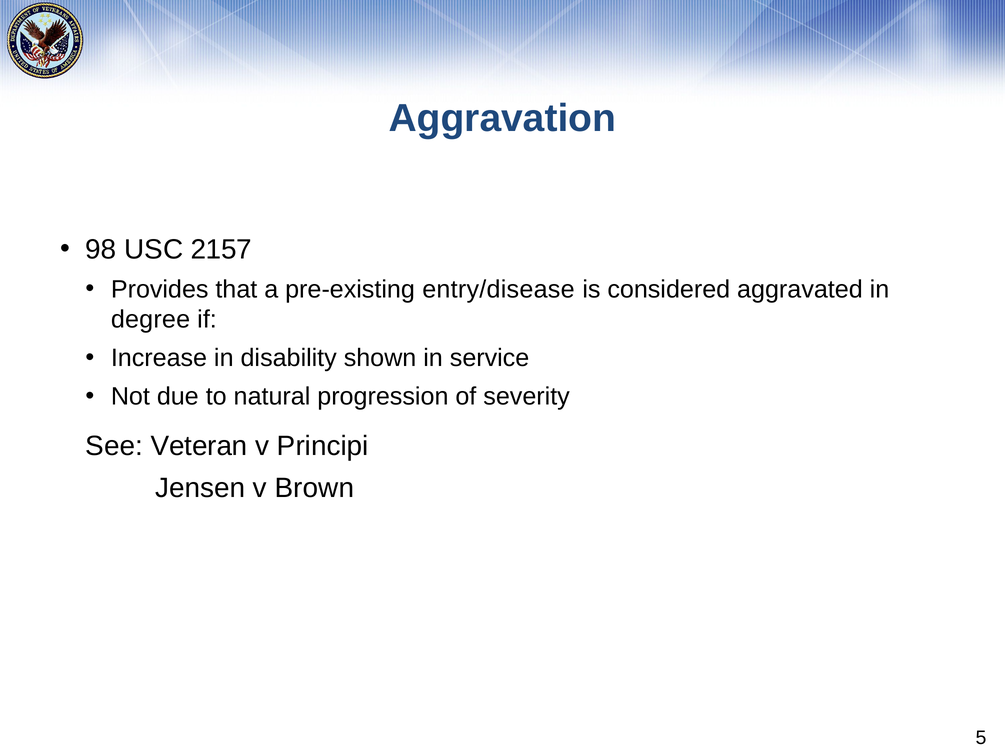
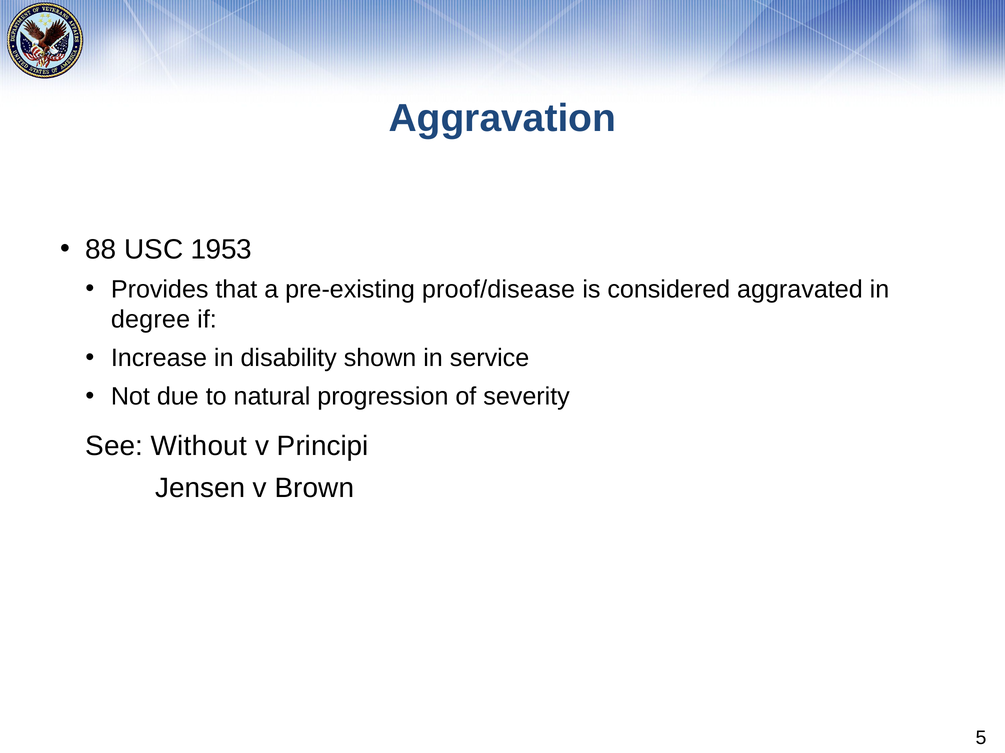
98: 98 -> 88 (101, 250)
2157: 2157 -> 1953 (221, 250)
entry/disease: entry/disease -> proof/disease (498, 290)
Veteran: Veteran -> Without (199, 447)
